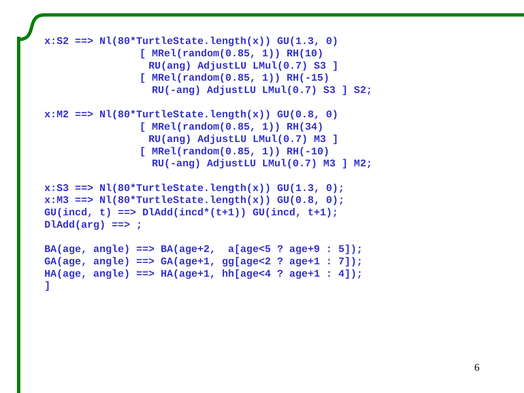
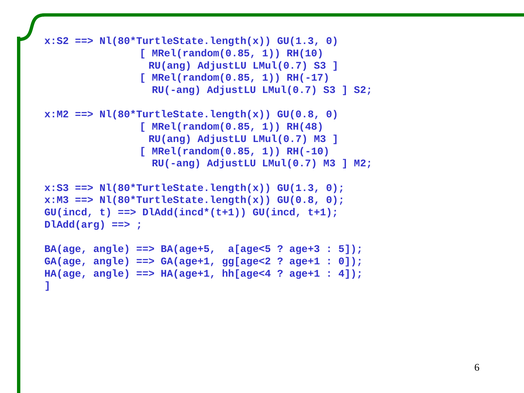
RH(-15: RH(-15 -> RH(-17 (308, 78)
RH(34: RH(34 -> RH(48 (305, 127)
BA(age+2: BA(age+2 -> BA(age+5 (188, 249)
age+9: age+9 -> age+3 (305, 249)
7: 7 -> 0 (351, 261)
